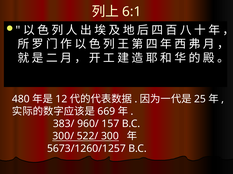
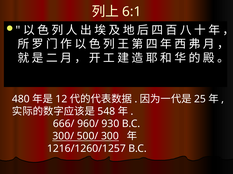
669: 669 -> 548 (106, 112)
383/: 383/ -> 666/ (64, 124)
157: 157 -> 930 (110, 124)
522/: 522/ -> 500/ (88, 137)
5673/1260/1257: 5673/1260/1257 -> 1216/1260/1257 (86, 149)
